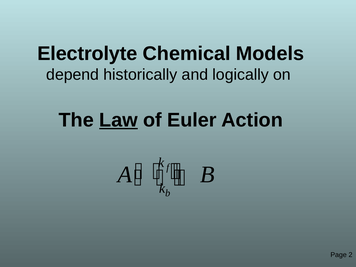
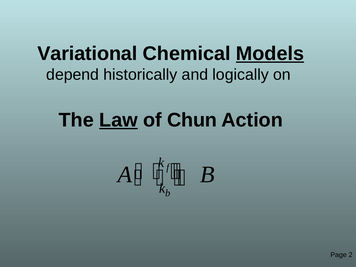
Electrolyte: Electrolyte -> Variational (87, 54)
Models underline: none -> present (270, 54)
Euler: Euler -> Chun (192, 120)
